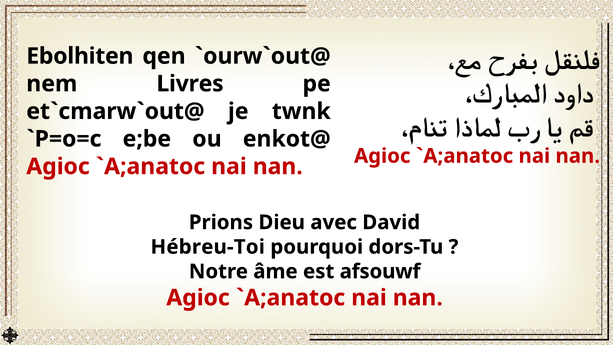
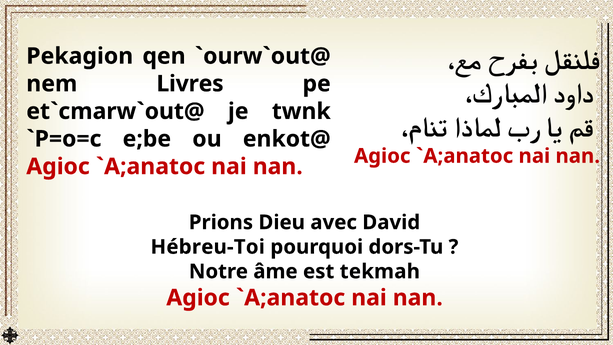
Ebolhiten: Ebolhiten -> Pekagion (80, 56)
afsouwf: afsouwf -> tekmah (380, 271)
